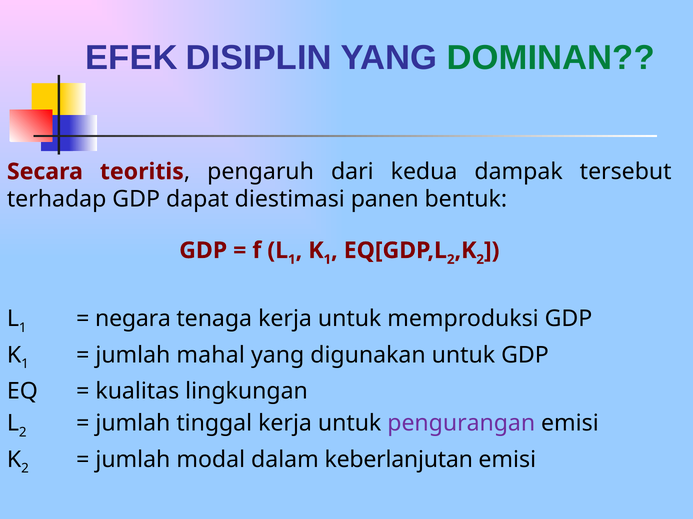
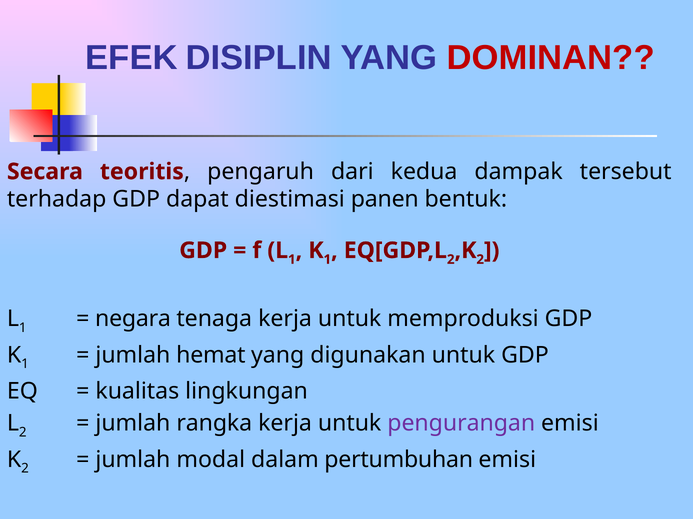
DOMINAN colour: green -> red (551, 58)
mahal: mahal -> hemat (211, 355)
tinggal: tinggal -> rangka (214, 424)
keberlanjutan: keberlanjutan -> pertumbuhan (399, 460)
